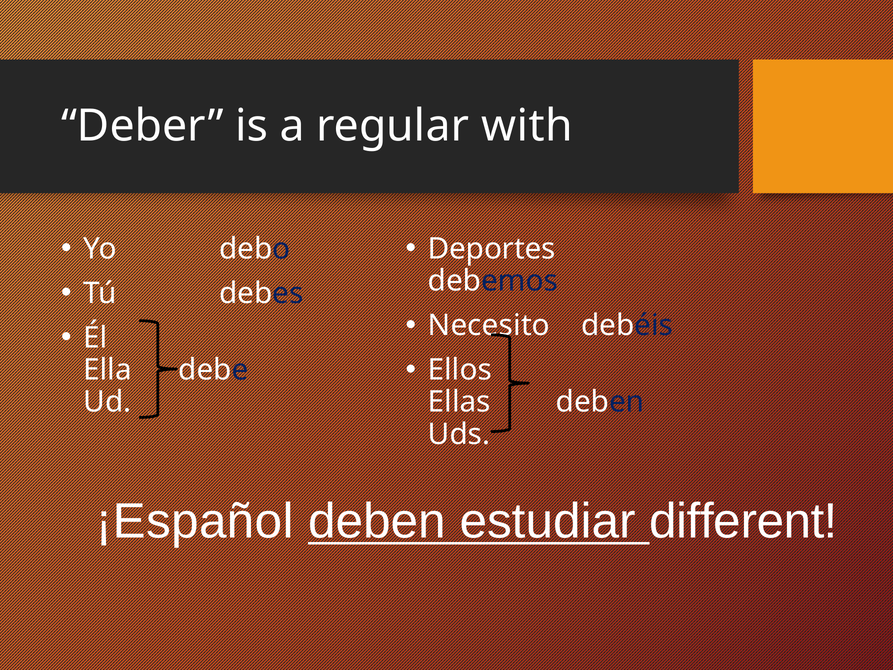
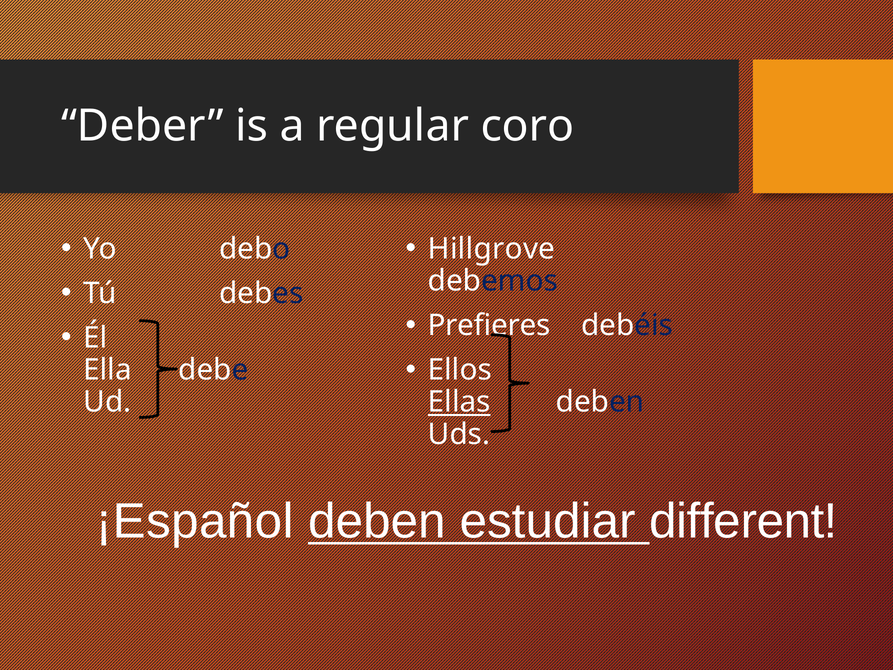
with: with -> coro (527, 126)
Deportes: Deportes -> Hillgrove (491, 249)
Necesito: Necesito -> Prefieres (489, 325)
Ellas underline: none -> present (459, 402)
